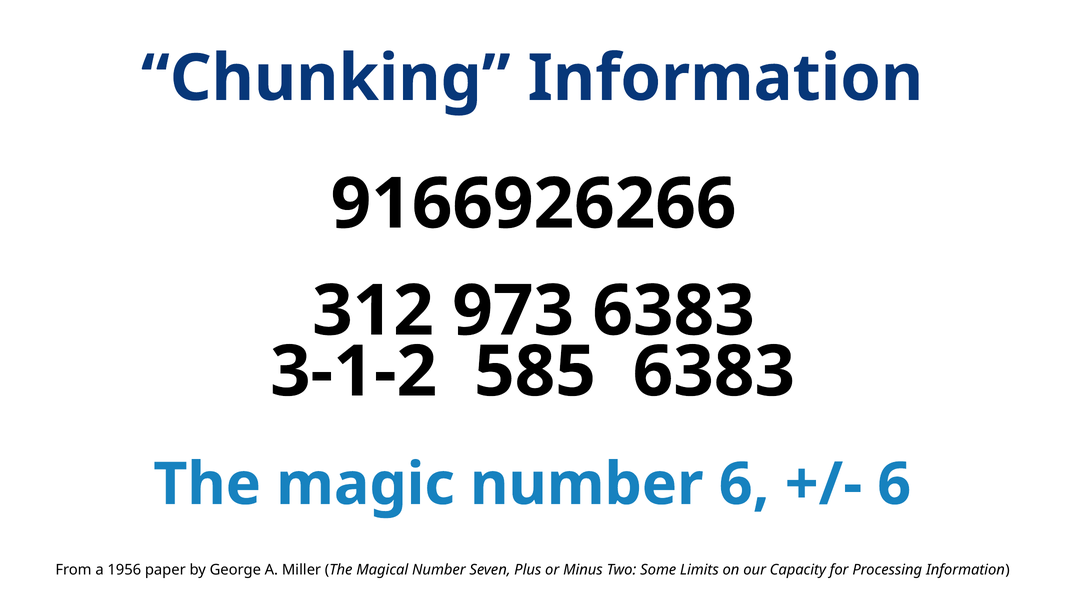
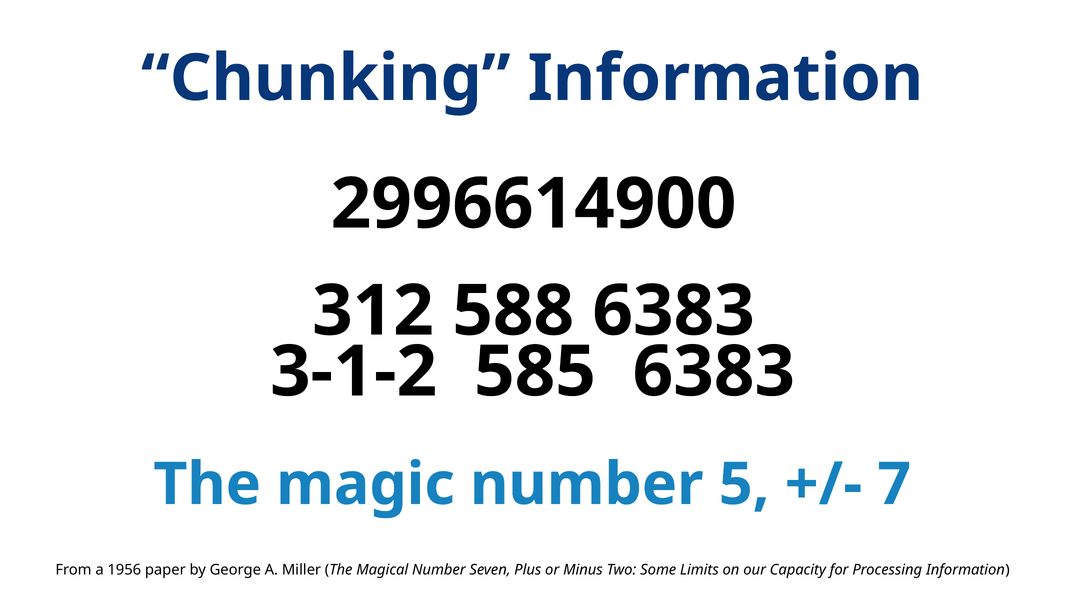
9166926266: 9166926266 -> 2996614900 (534, 204)
973: 973 -> 588 (513, 311)
number 6: 6 -> 5 (744, 485)
6: 6 -> 7 (894, 485)
